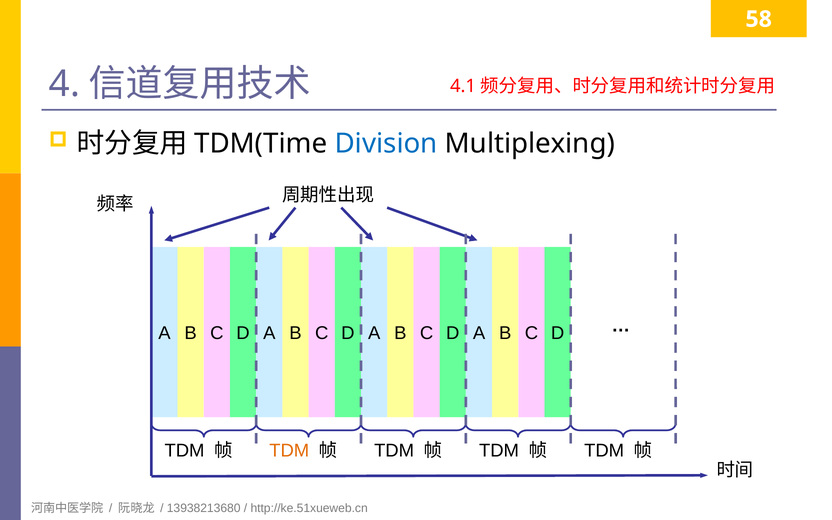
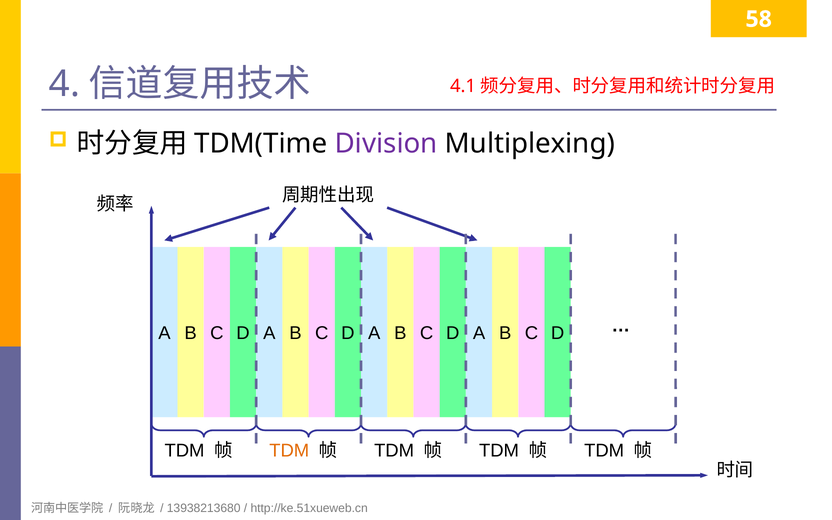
Division colour: blue -> purple (386, 144)
